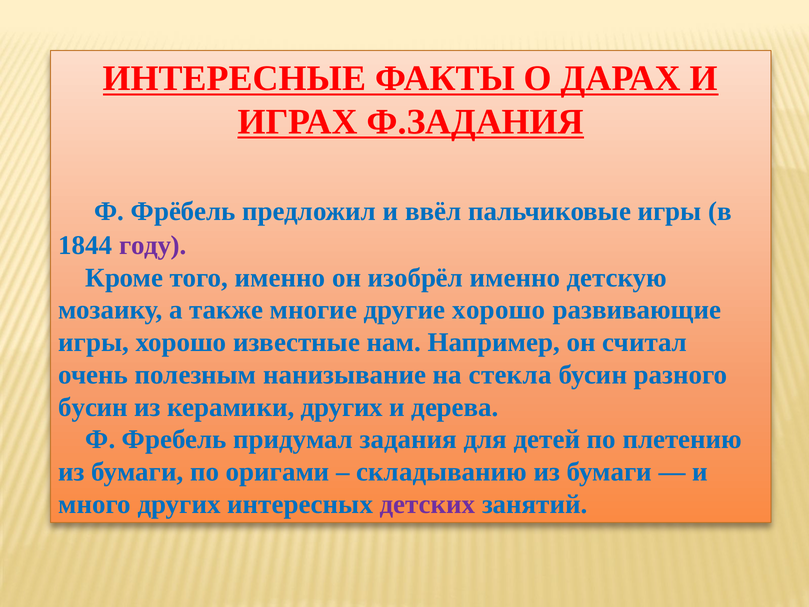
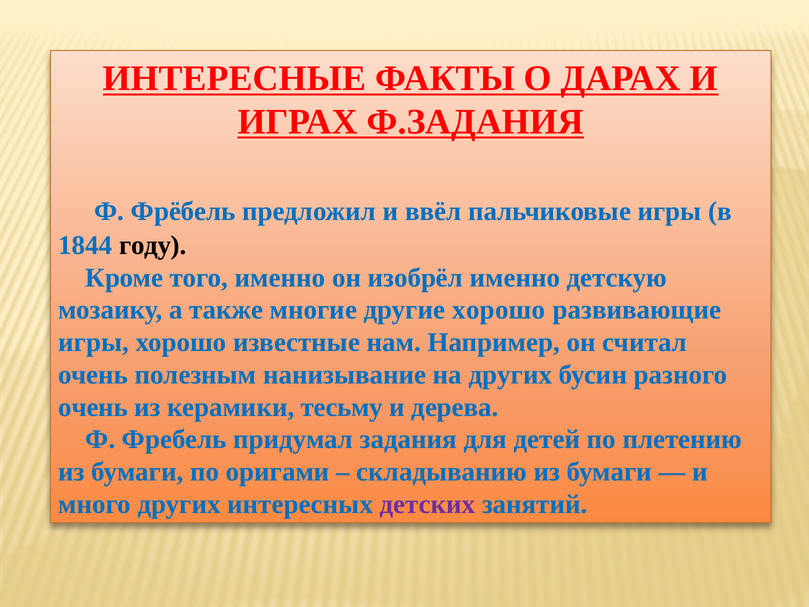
году colour: purple -> black (153, 245)
на стекла: стекла -> других (510, 375)
бусин: бусин -> очень (93, 407)
керамики других: других -> тесьму (342, 407)
